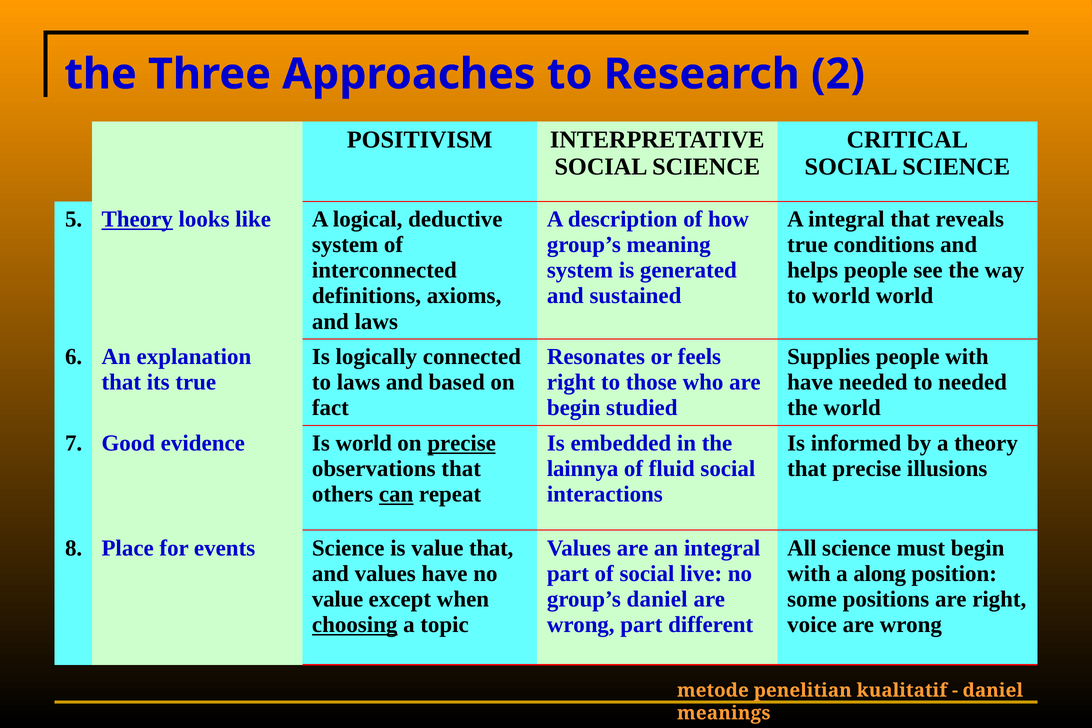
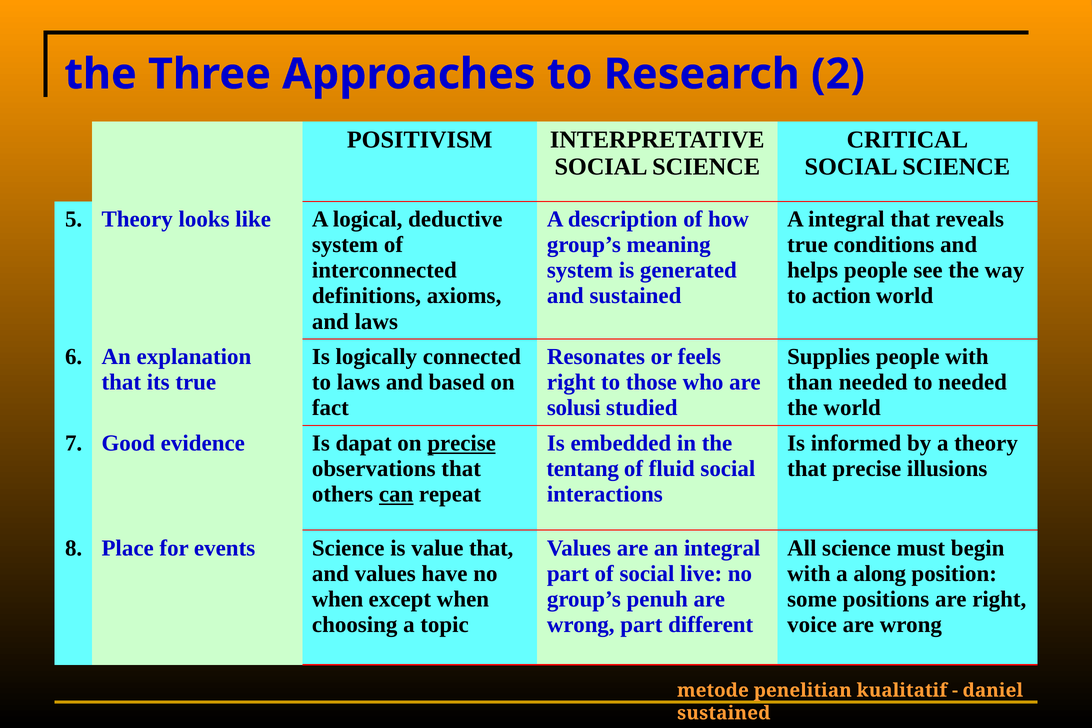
Theory underline: present -> none (137, 219)
to world: world -> action (841, 296)
have: have -> than (810, 382)
begin: begin -> solusi (574, 408)
Is world: world -> dapat (364, 443)
lainnya: lainnya -> tentang (583, 469)
value: value -> when (338, 599)
group’s daniel: daniel -> penuh (657, 599)
choosing underline: present -> none (355, 625)
meanings: meanings -> sustained (724, 713)
